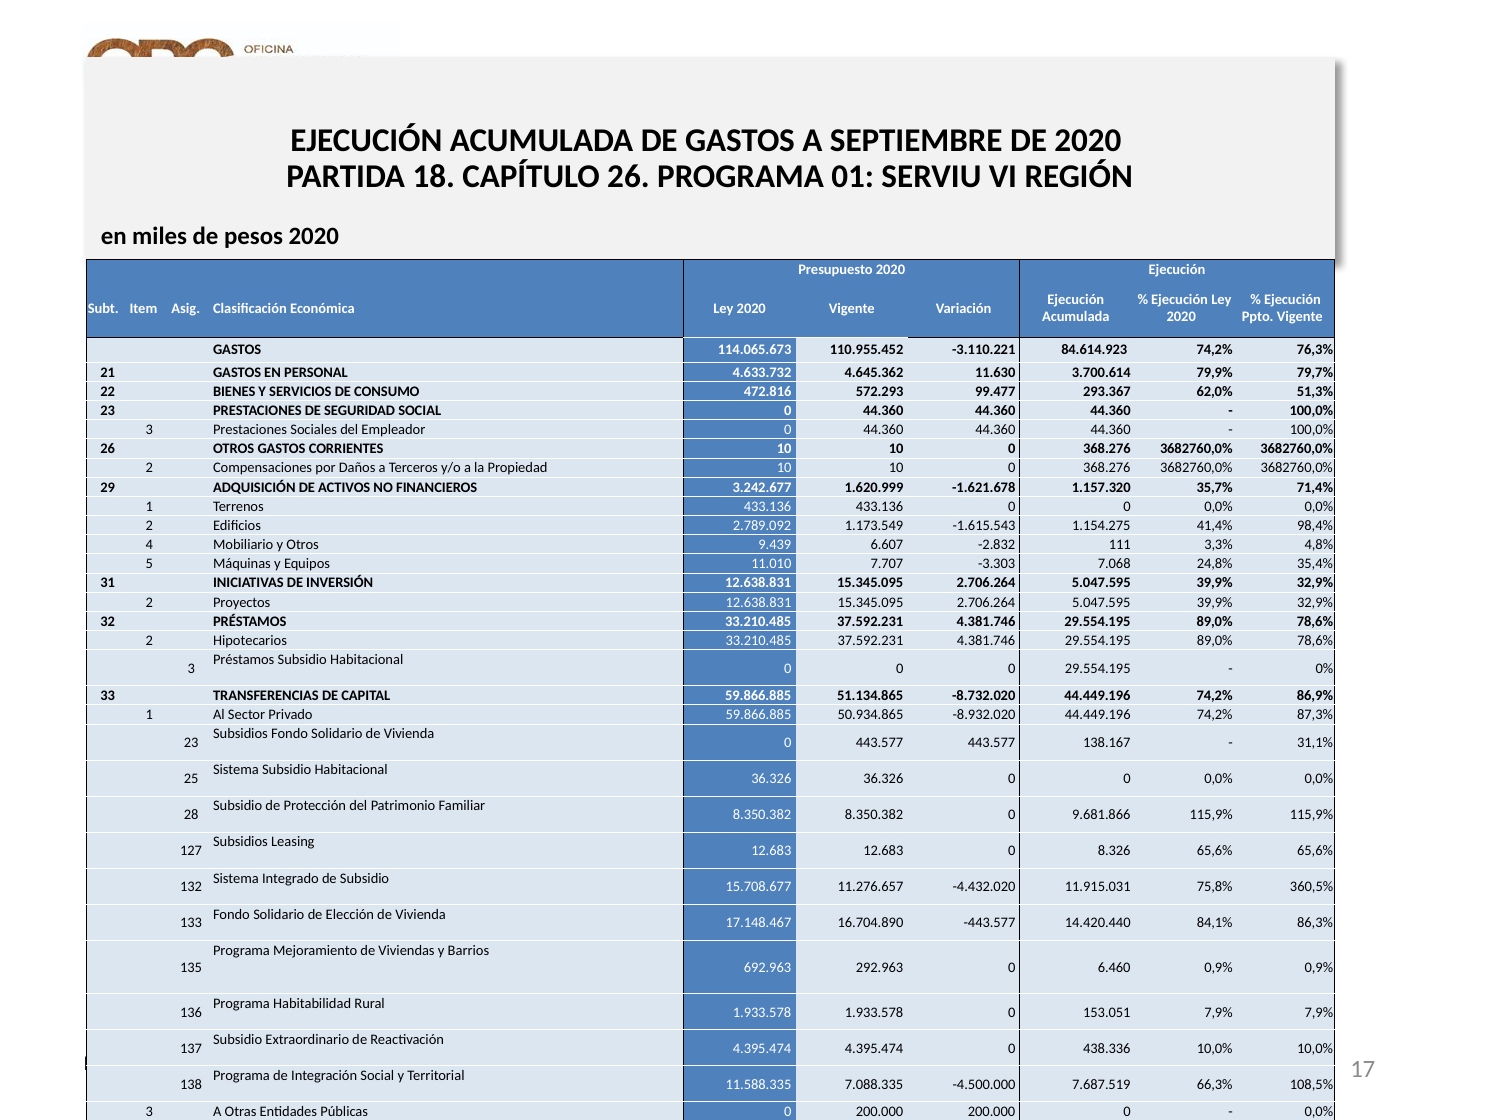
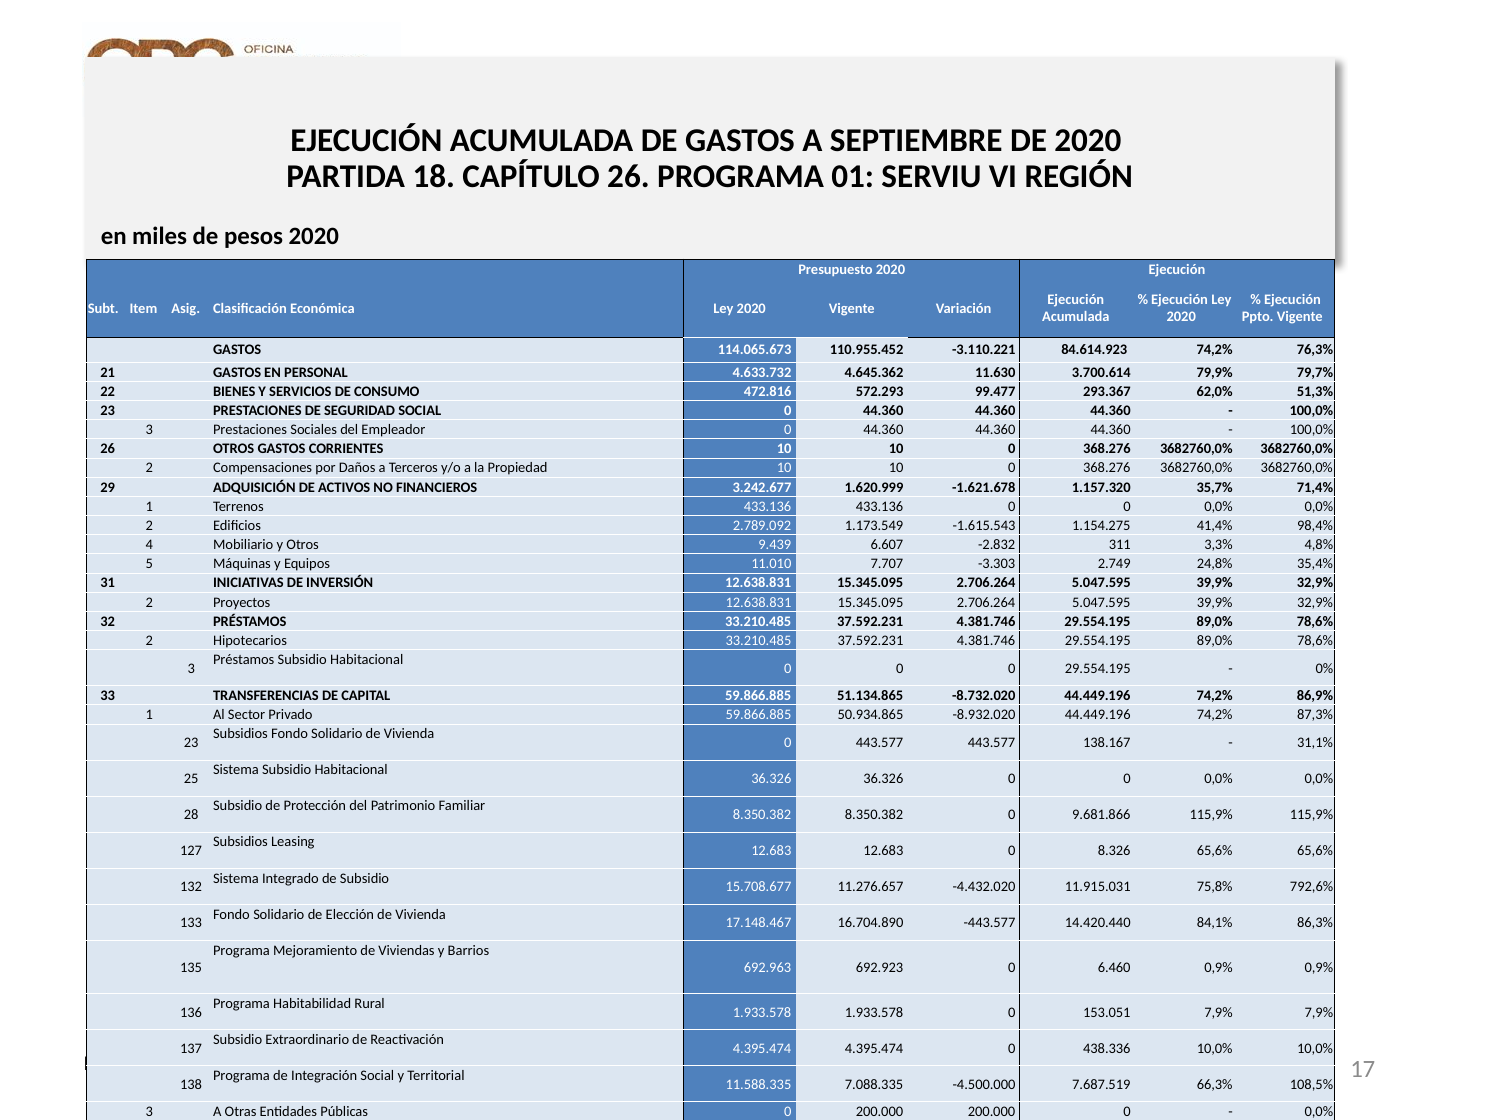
111: 111 -> 311 (1120, 545)
7.068: 7.068 -> 2.749 (1114, 564)
360,5%: 360,5% -> 792,6% (1312, 887)
292.963: 292.963 -> 692.923 (880, 967)
